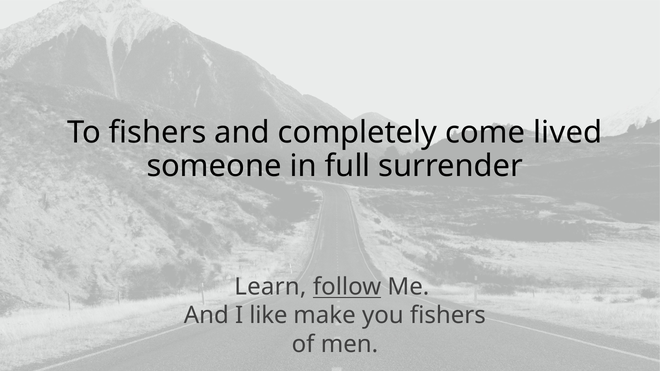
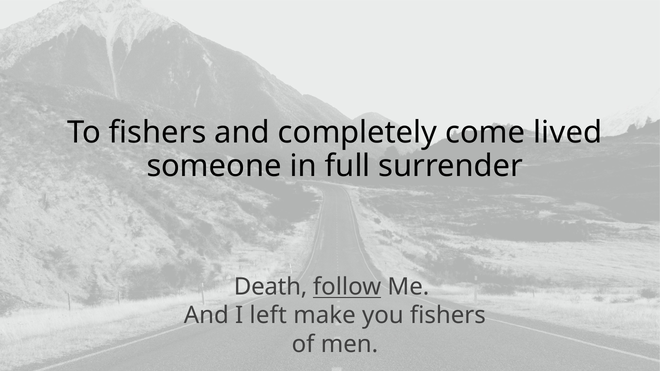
Learn: Learn -> Death (271, 287)
like: like -> left (268, 316)
